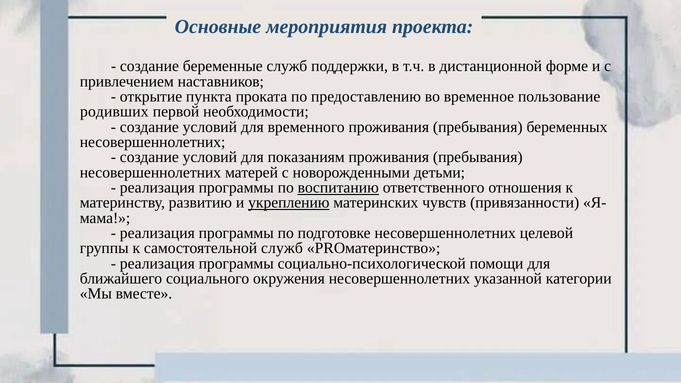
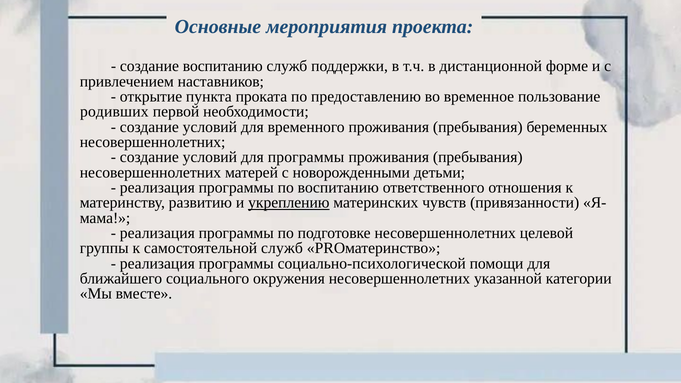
создание беременные: беременные -> воспитанию (223, 66)
для показаниям: показаниям -> программы (306, 157)
воспитанию underline: present -> none (338, 188)
